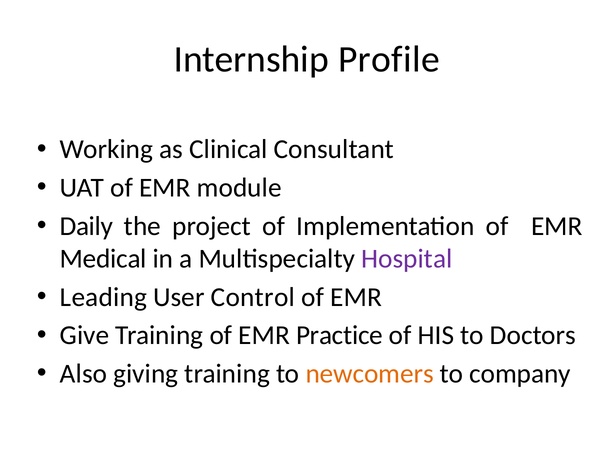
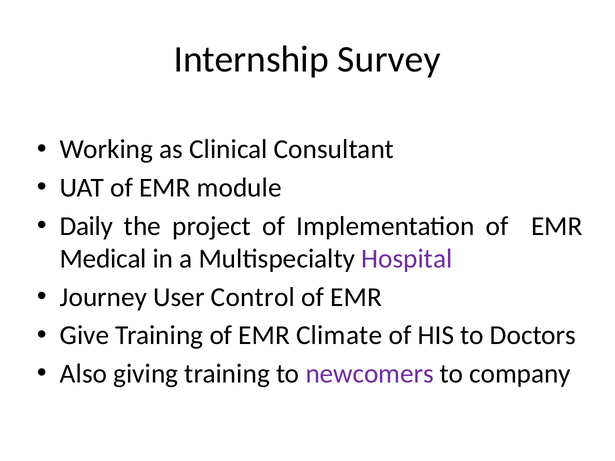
Profile: Profile -> Survey (389, 60)
Leading: Leading -> Journey (104, 297)
Practice: Practice -> Climate (339, 336)
newcomers colour: orange -> purple (370, 374)
